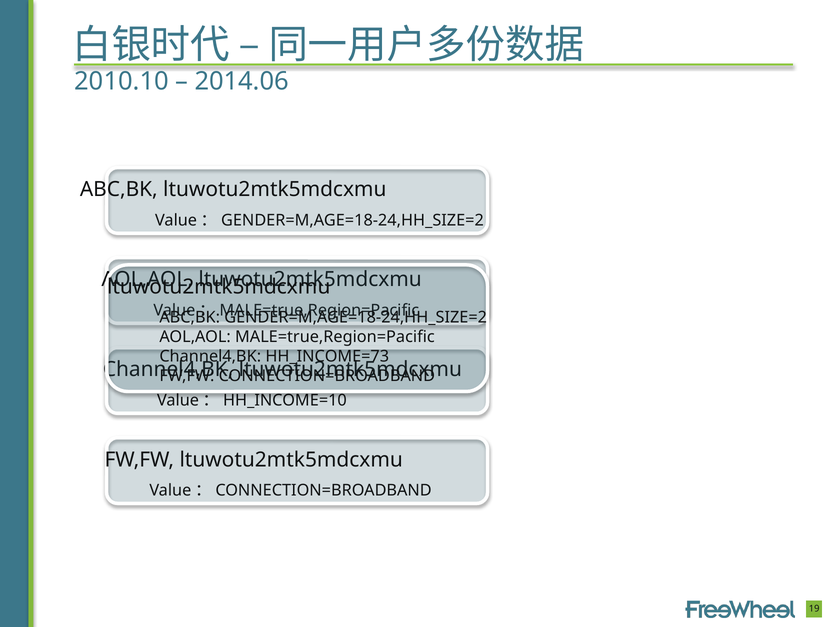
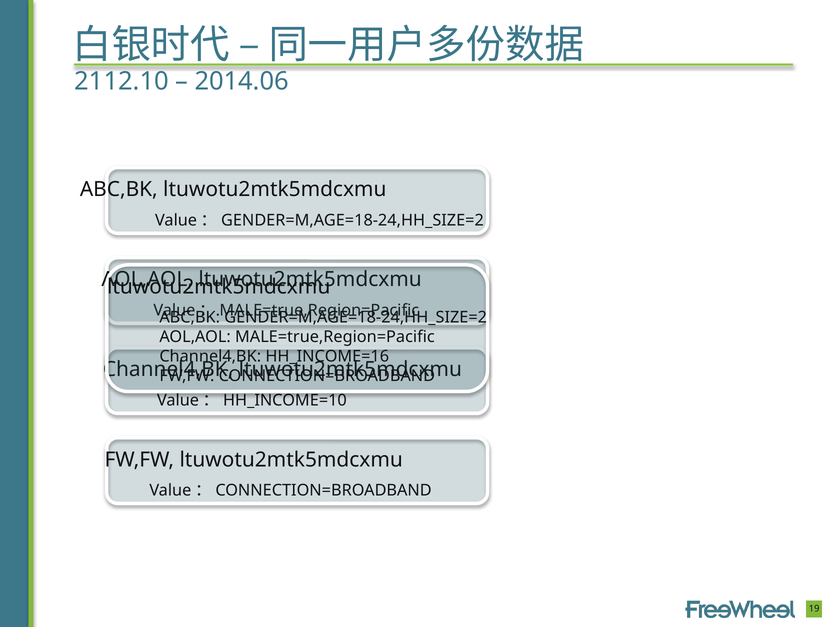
2010.10: 2010.10 -> 2112.10 (122, 81)
HH_INCOME=73: HH_INCOME=73 -> HH_INCOME=16 (327, 356)
